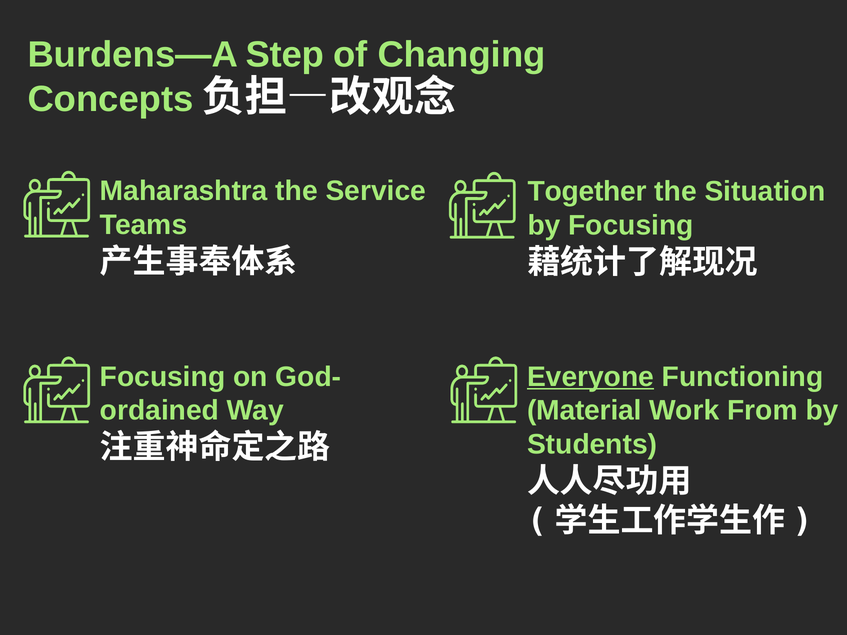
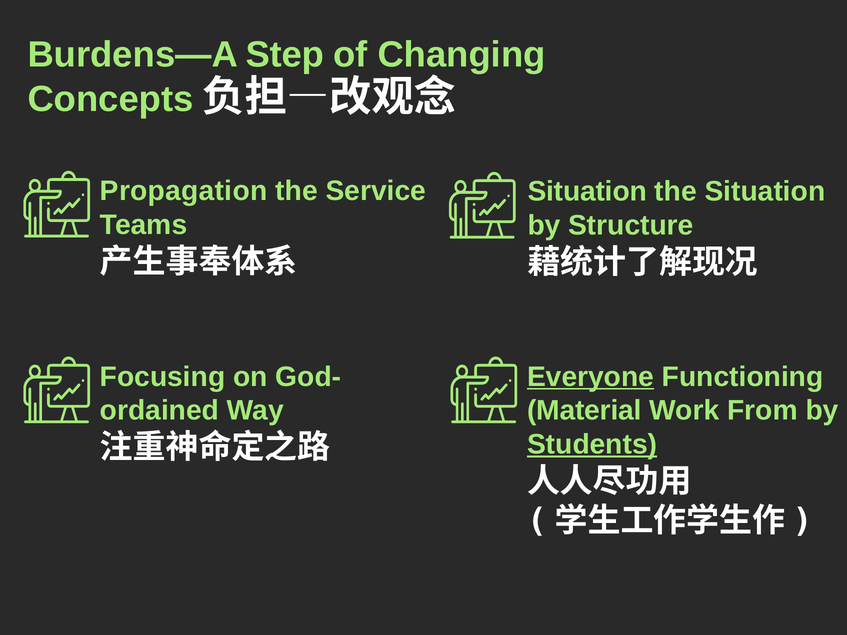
Maharashtra: Maharashtra -> Propagation (184, 191)
Together: Together -> Situation (587, 192)
by Focusing: Focusing -> Structure (631, 226)
Students underline: none -> present (592, 445)
